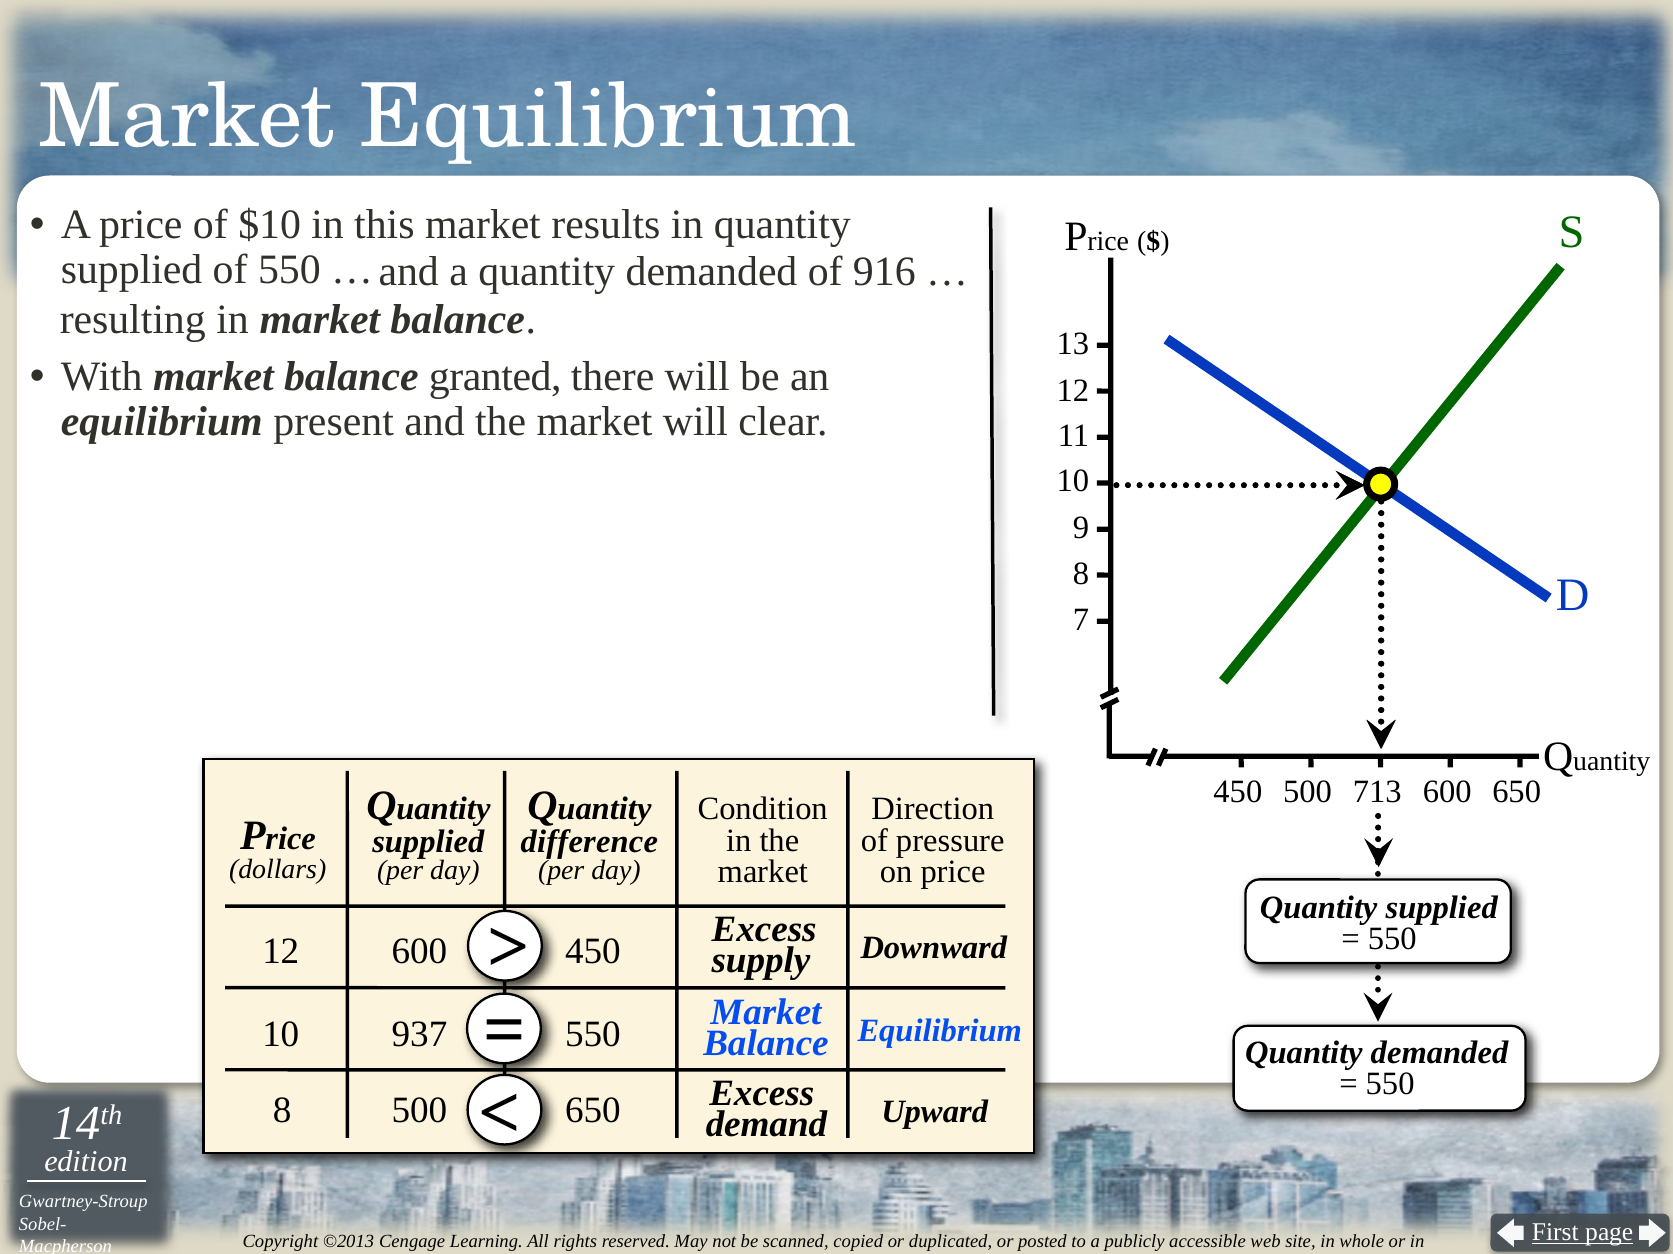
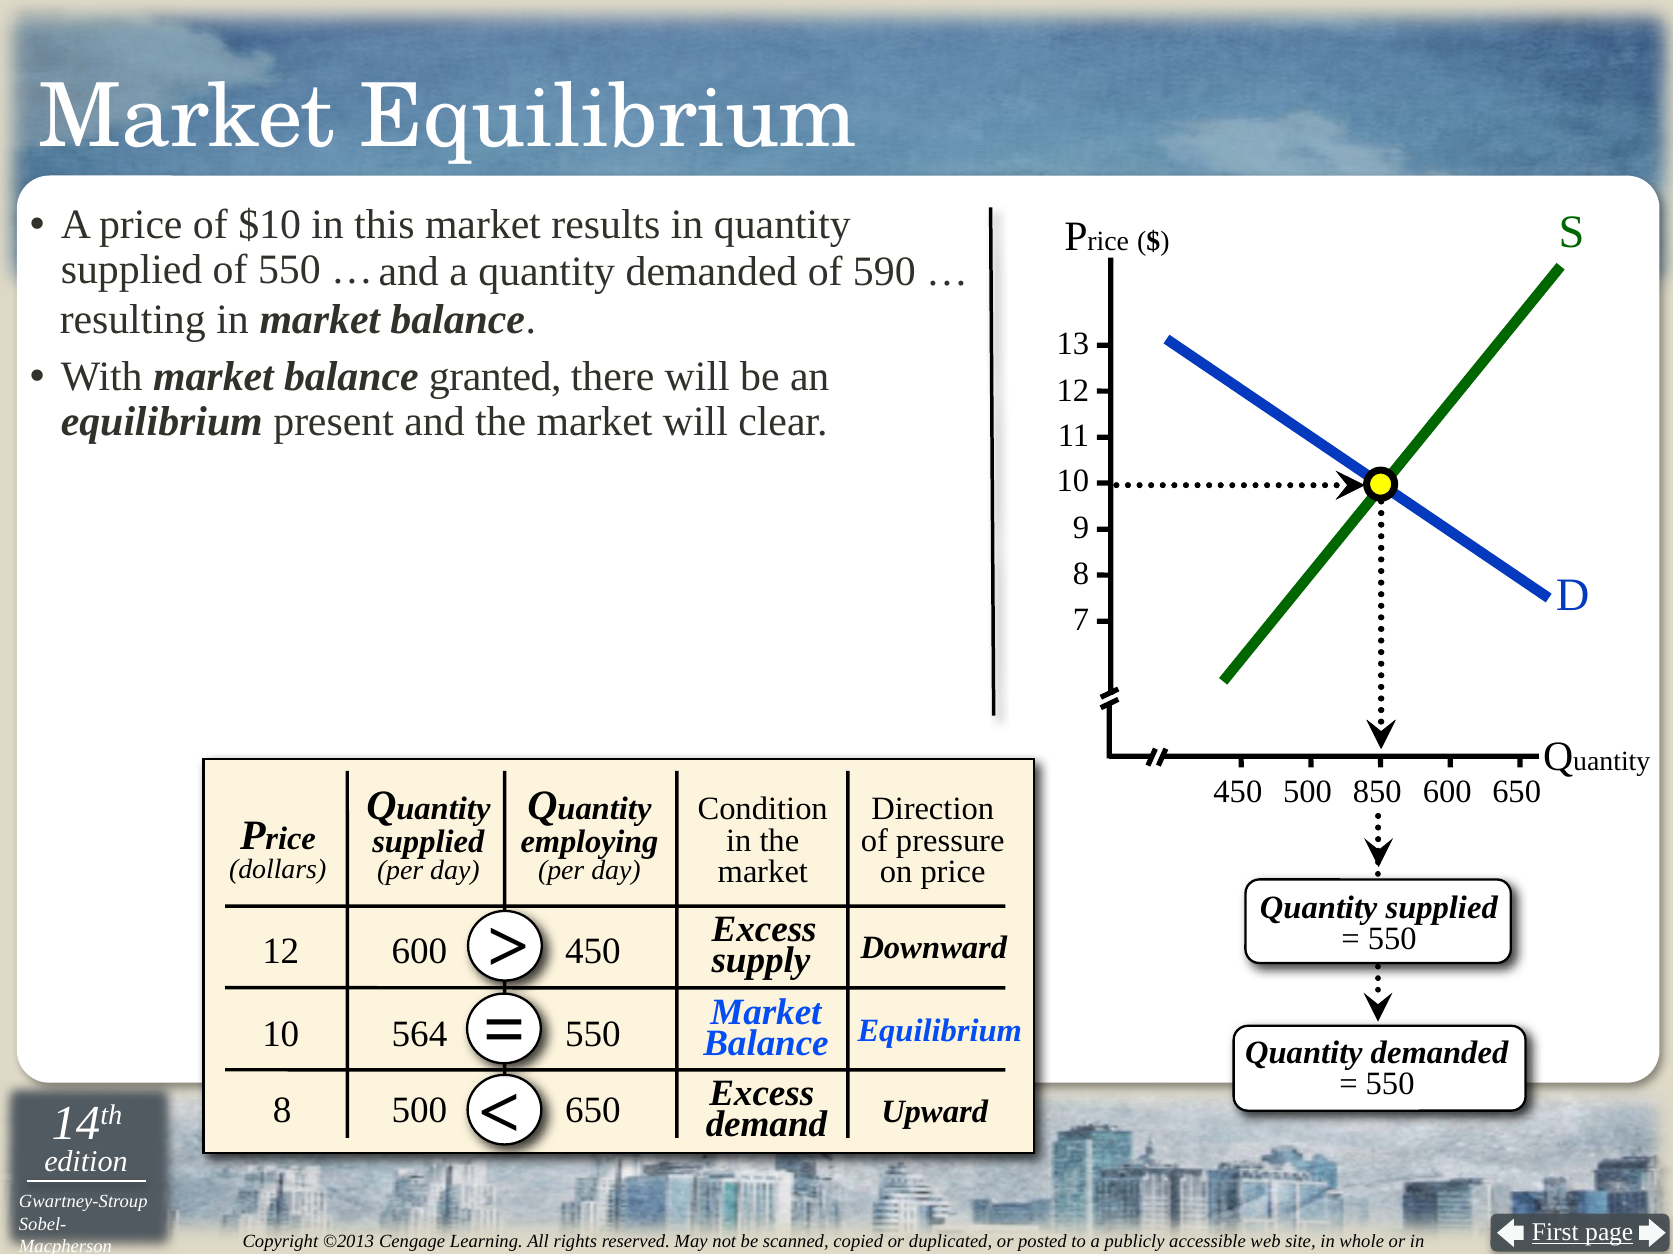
916: 916 -> 590 (884, 272)
713: 713 -> 850 (1377, 793)
difference: difference -> employing (590, 842)
937: 937 -> 564 (420, 1035)
